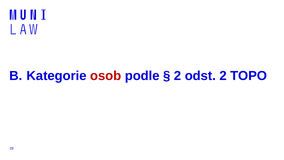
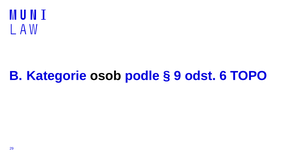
osob colour: red -> black (106, 76)
2: 2 -> 9 (178, 76)
odst 2: 2 -> 6 (223, 76)
